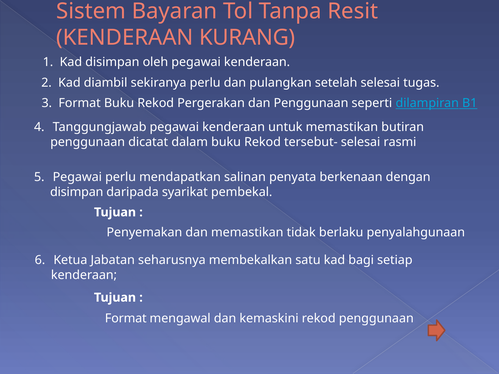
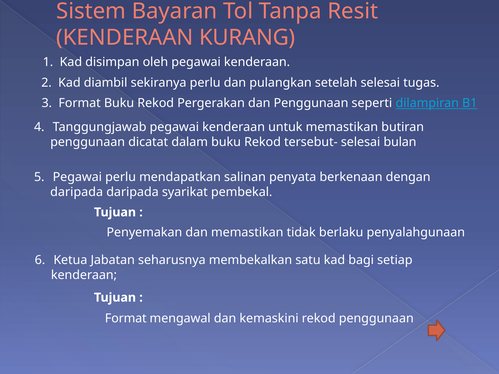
rasmi: rasmi -> bulan (400, 142)
disimpan: disimpan -> daripada (77, 192)
